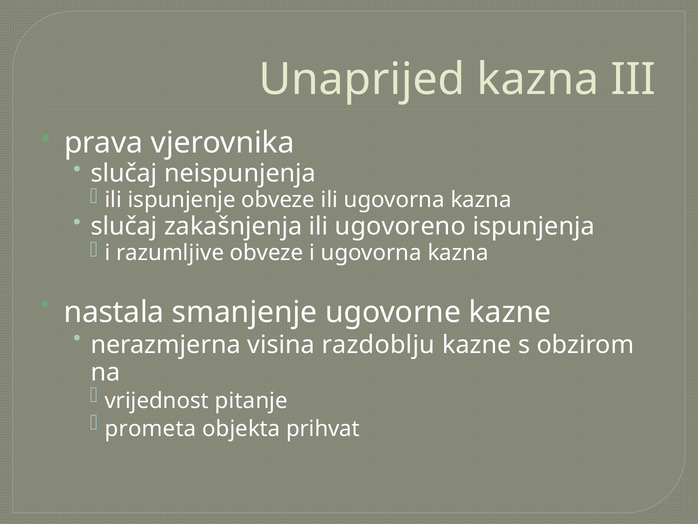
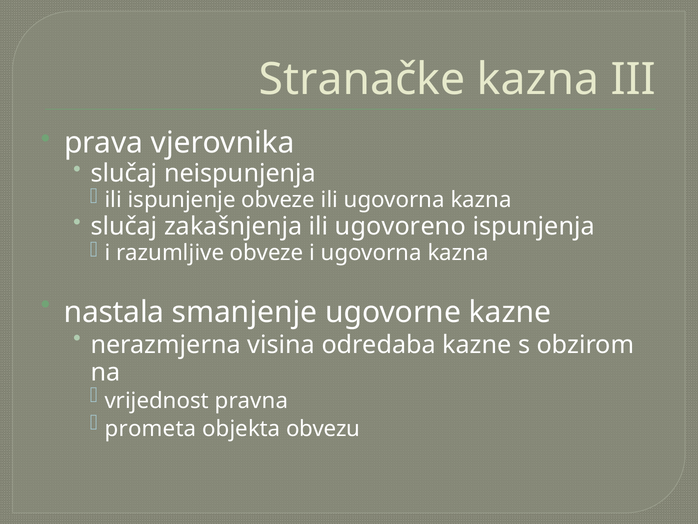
Unaprijed: Unaprijed -> Stranačke (362, 79)
razdoblju: razdoblju -> odredaba (379, 345)
pitanje: pitanje -> pravna (251, 401)
prihvat: prihvat -> obvezu (323, 428)
